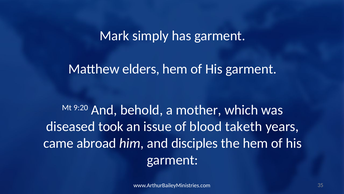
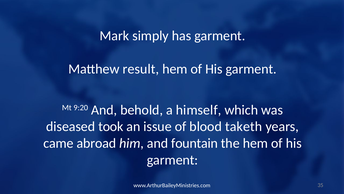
elders: elders -> result (141, 69)
mother: mother -> himself (199, 110)
disciples: disciples -> fountain (195, 143)
